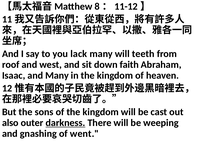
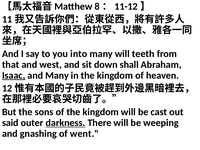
lack: lack -> into (79, 54)
roof: roof -> that (11, 65)
faith: faith -> shall (129, 65)
Isaac underline: none -> present (14, 75)
also: also -> said (10, 123)
